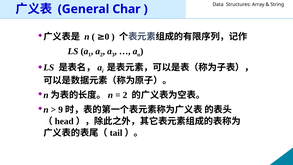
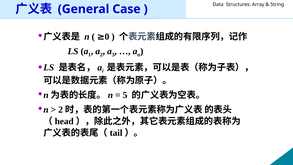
Char: Char -> Case (126, 9)
2: 2 -> 5 (125, 95)
9: 9 -> 2 (61, 110)
